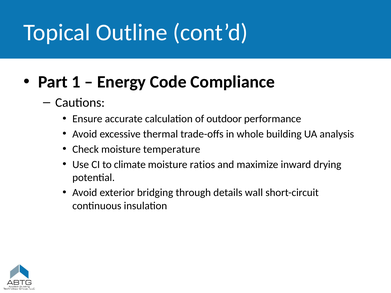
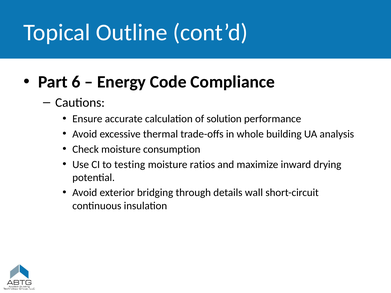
1: 1 -> 6 (76, 82)
outdoor: outdoor -> solution (224, 119)
temperature: temperature -> consumption (172, 149)
climate: climate -> testing (130, 165)
